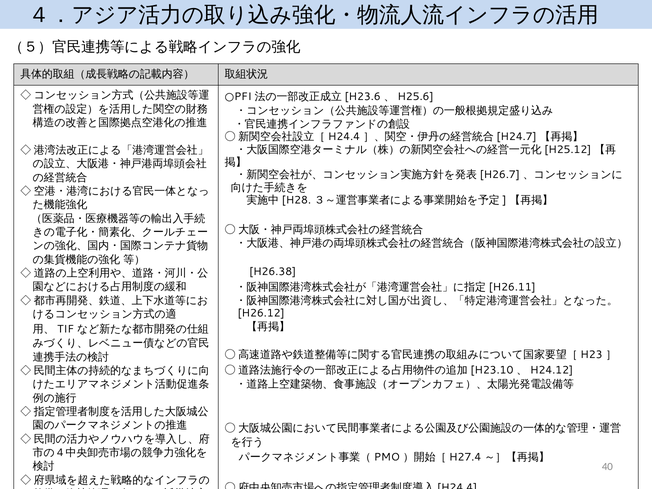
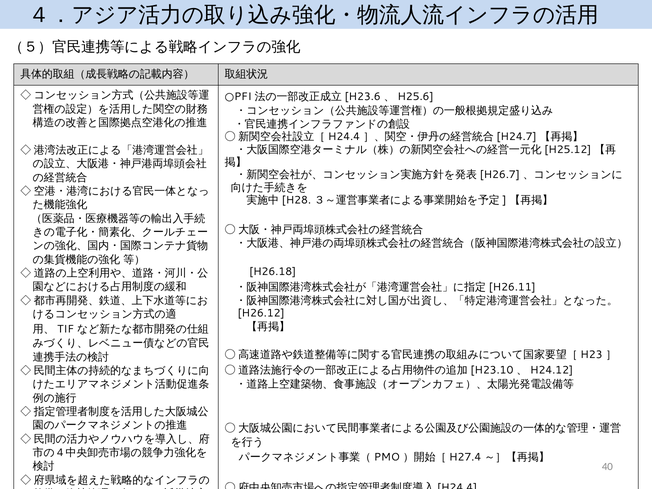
H26.38: H26.38 -> H26.18 (273, 272)
